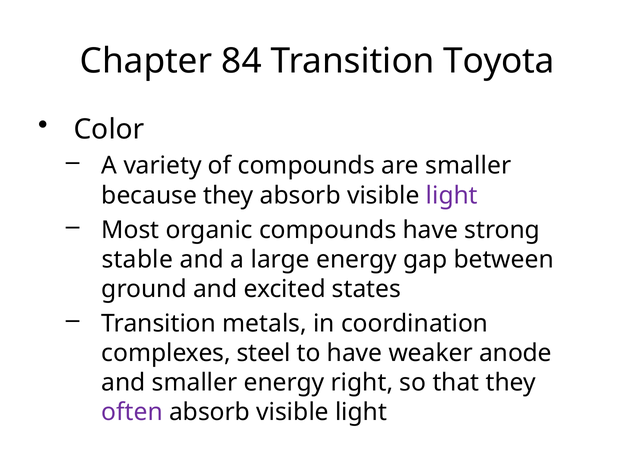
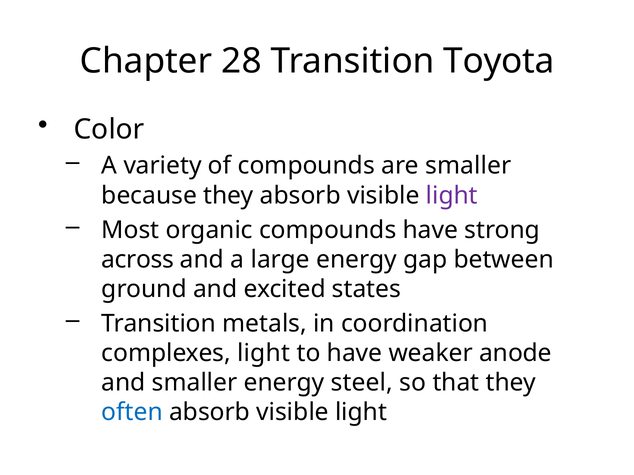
84: 84 -> 28 (242, 61)
stable: stable -> across (138, 260)
complexes steel: steel -> light (264, 353)
right: right -> steel (362, 383)
often colour: purple -> blue (132, 413)
